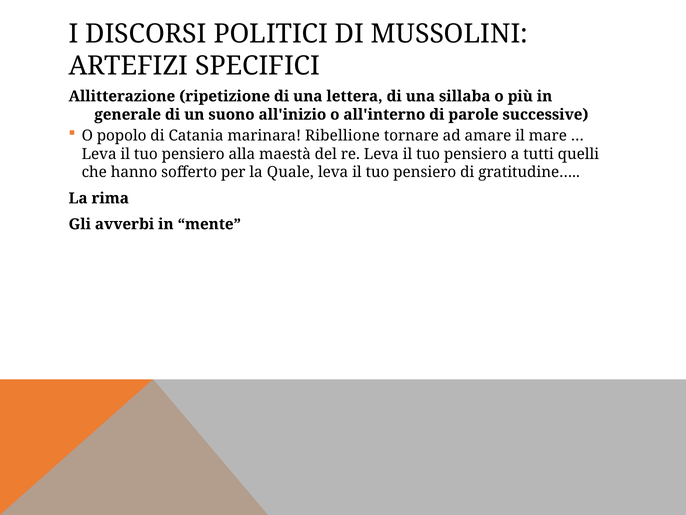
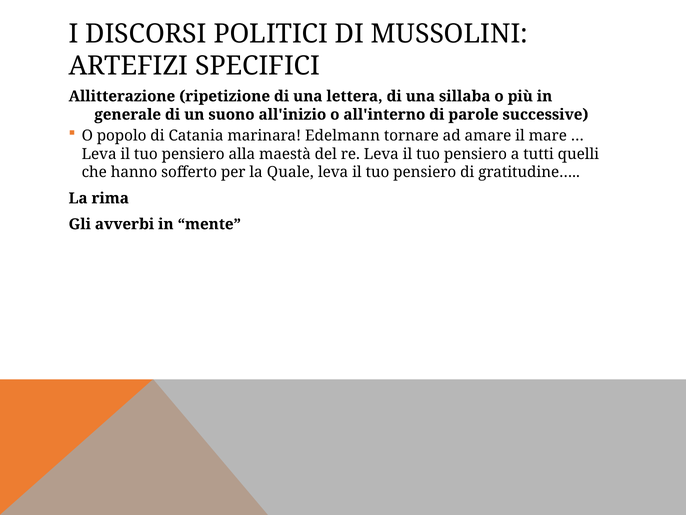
Ribellione: Ribellione -> Edelmann (343, 136)
